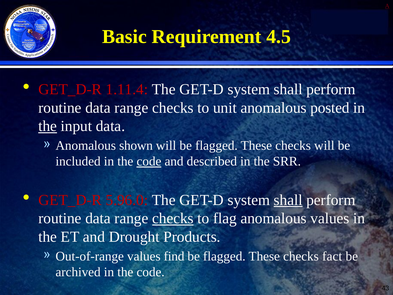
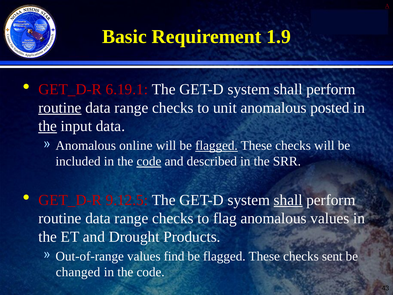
4.5: 4.5 -> 1.9 (279, 37)
1.11.4: 1.11.4 -> 6.19.1 (127, 89)
routine underline: none -> present (60, 108)
shown: shown -> online (136, 146)
flagged underline: none -> present (216, 146)
5.96.0: 5.96.0 -> 9.12.5 (127, 200)
checks underline: present -> none (173, 218)
fact: fact -> sent (332, 256)
archived: archived -> changed (78, 272)
